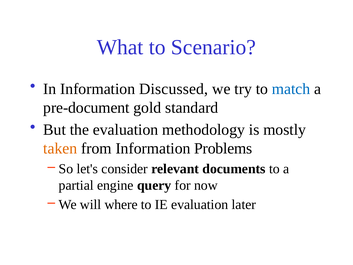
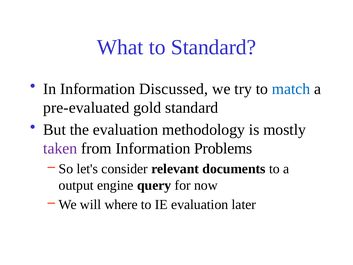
to Scenario: Scenario -> Standard (214, 47)
pre-document: pre-document -> pre-evaluated (86, 108)
taken colour: orange -> purple (60, 148)
partial: partial -> output (76, 185)
